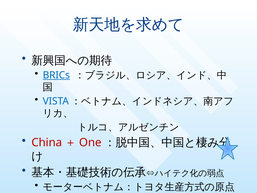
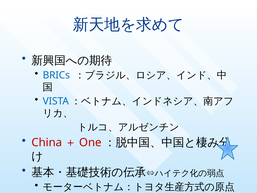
BRICs underline: present -> none (56, 75)
